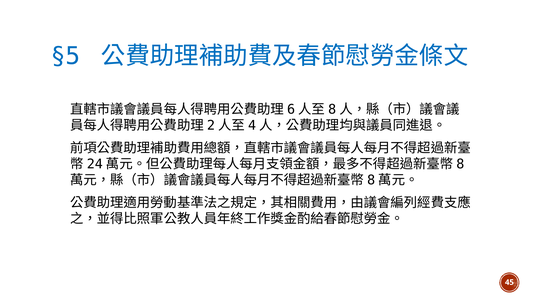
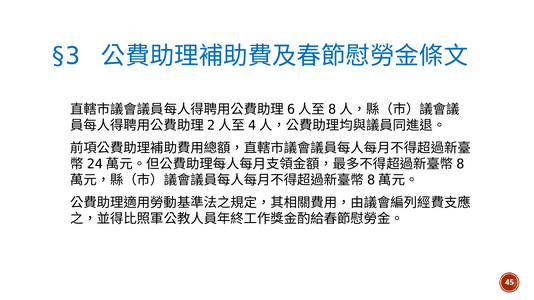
§5: §5 -> §3 (66, 56)
